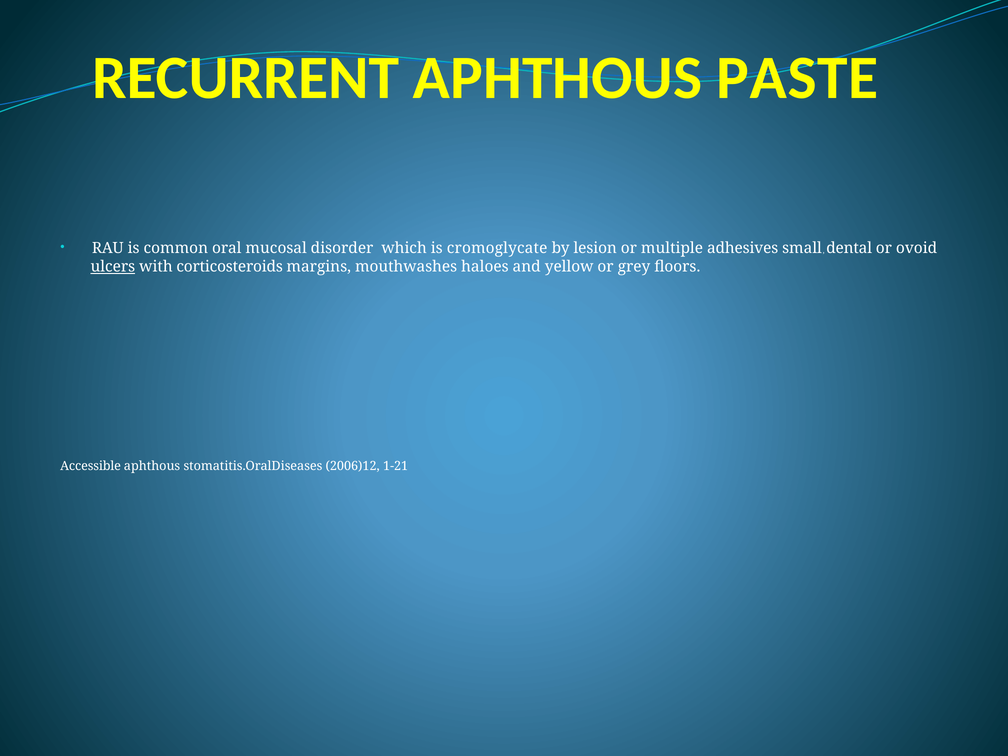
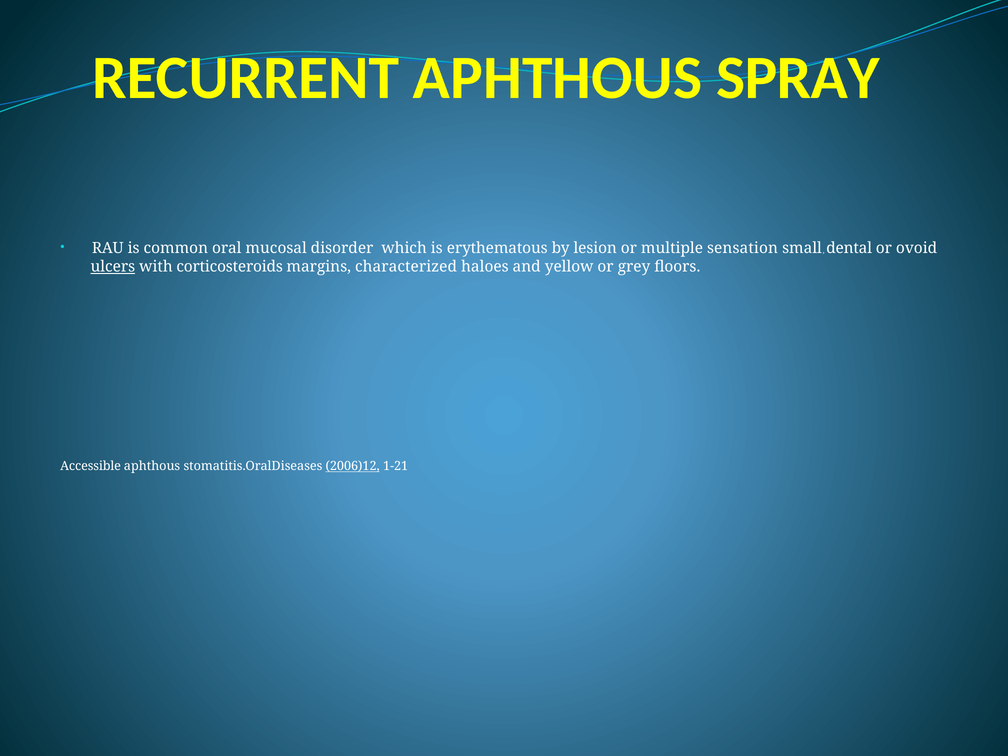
PASTE: PASTE -> SPRAY (798, 78)
cromoglycate: cromoglycate -> erythematous (497, 248)
adhesives: adhesives -> sensation (742, 248)
mouthwashes: mouthwashes -> characterized (406, 267)
2006)12 underline: none -> present (353, 466)
